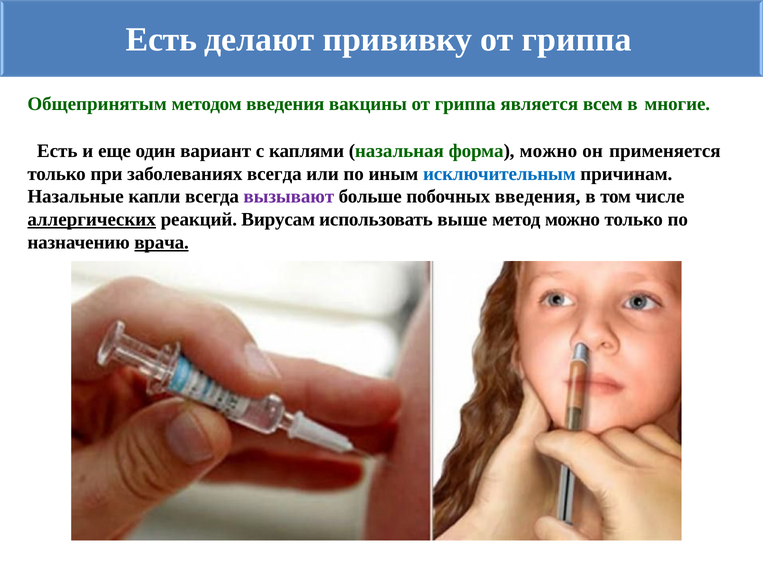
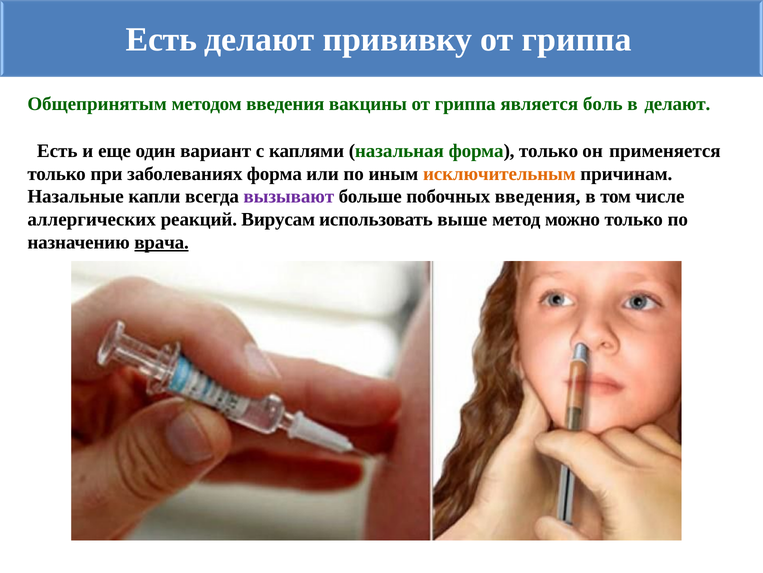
всем: всем -> боль (603, 104)
в многие: многие -> делают (677, 104)
форма можно: можно -> только (549, 151)
заболеваниях всегда: всегда -> форма (274, 174)
исключительным colour: blue -> orange (499, 174)
аллергических underline: present -> none (92, 219)
